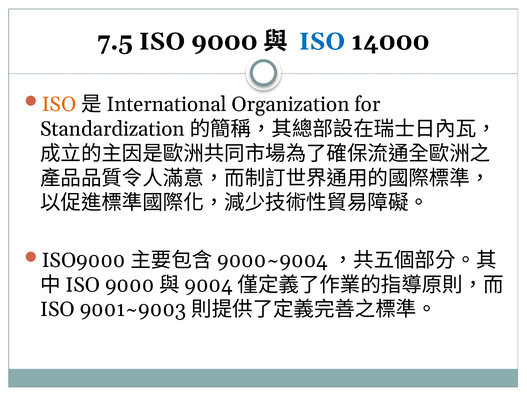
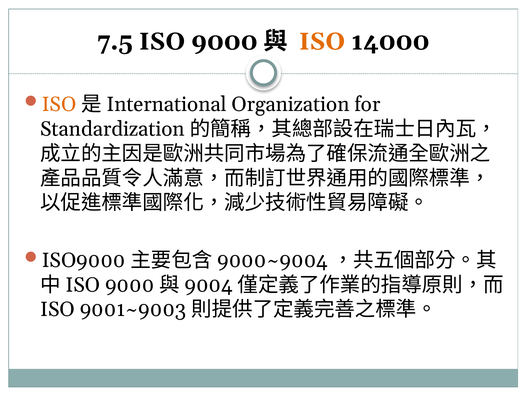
ISO colour: blue -> orange (322, 41)
